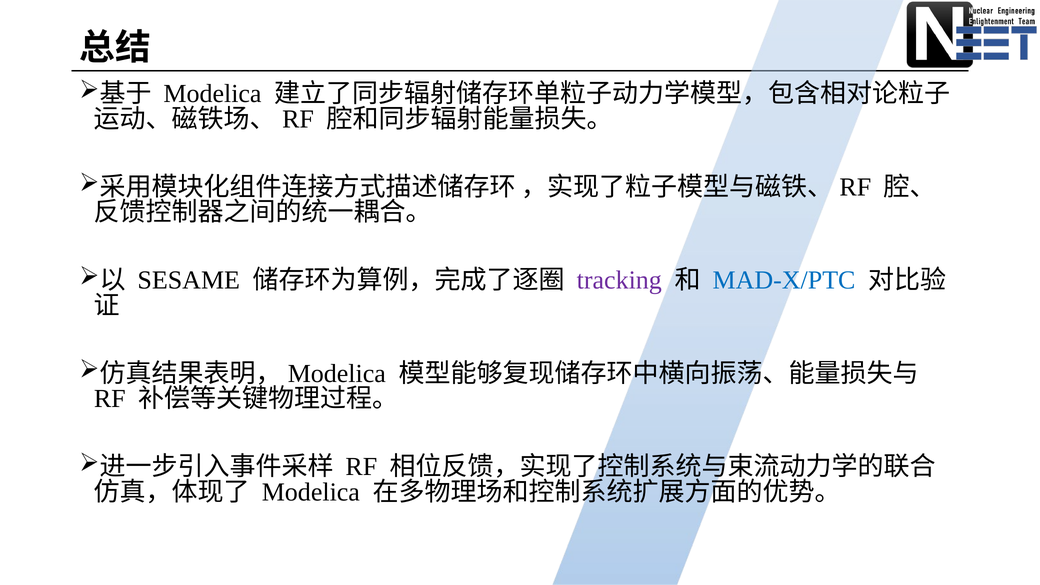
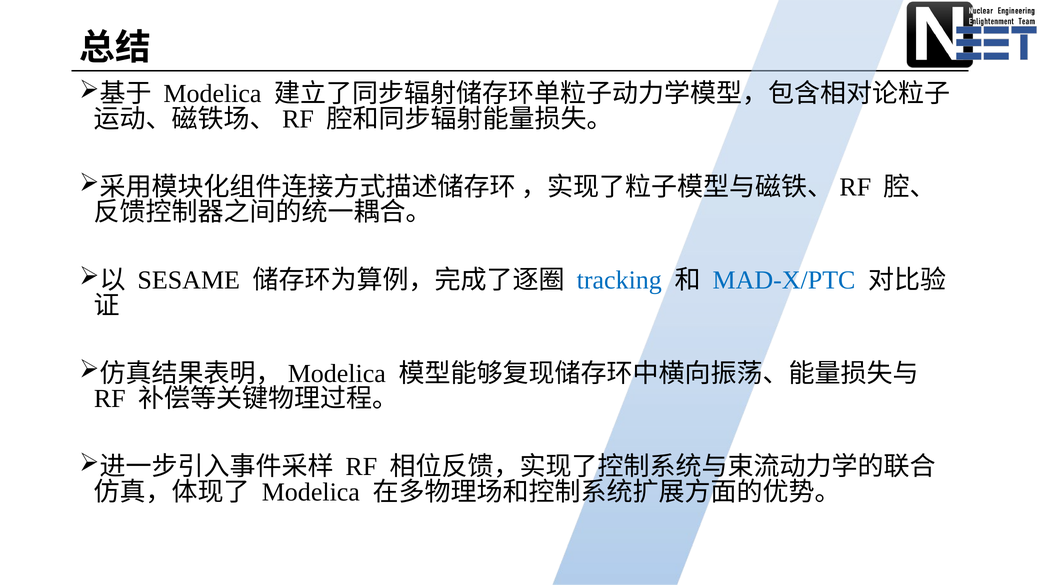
tracking colour: purple -> blue (619, 280)
